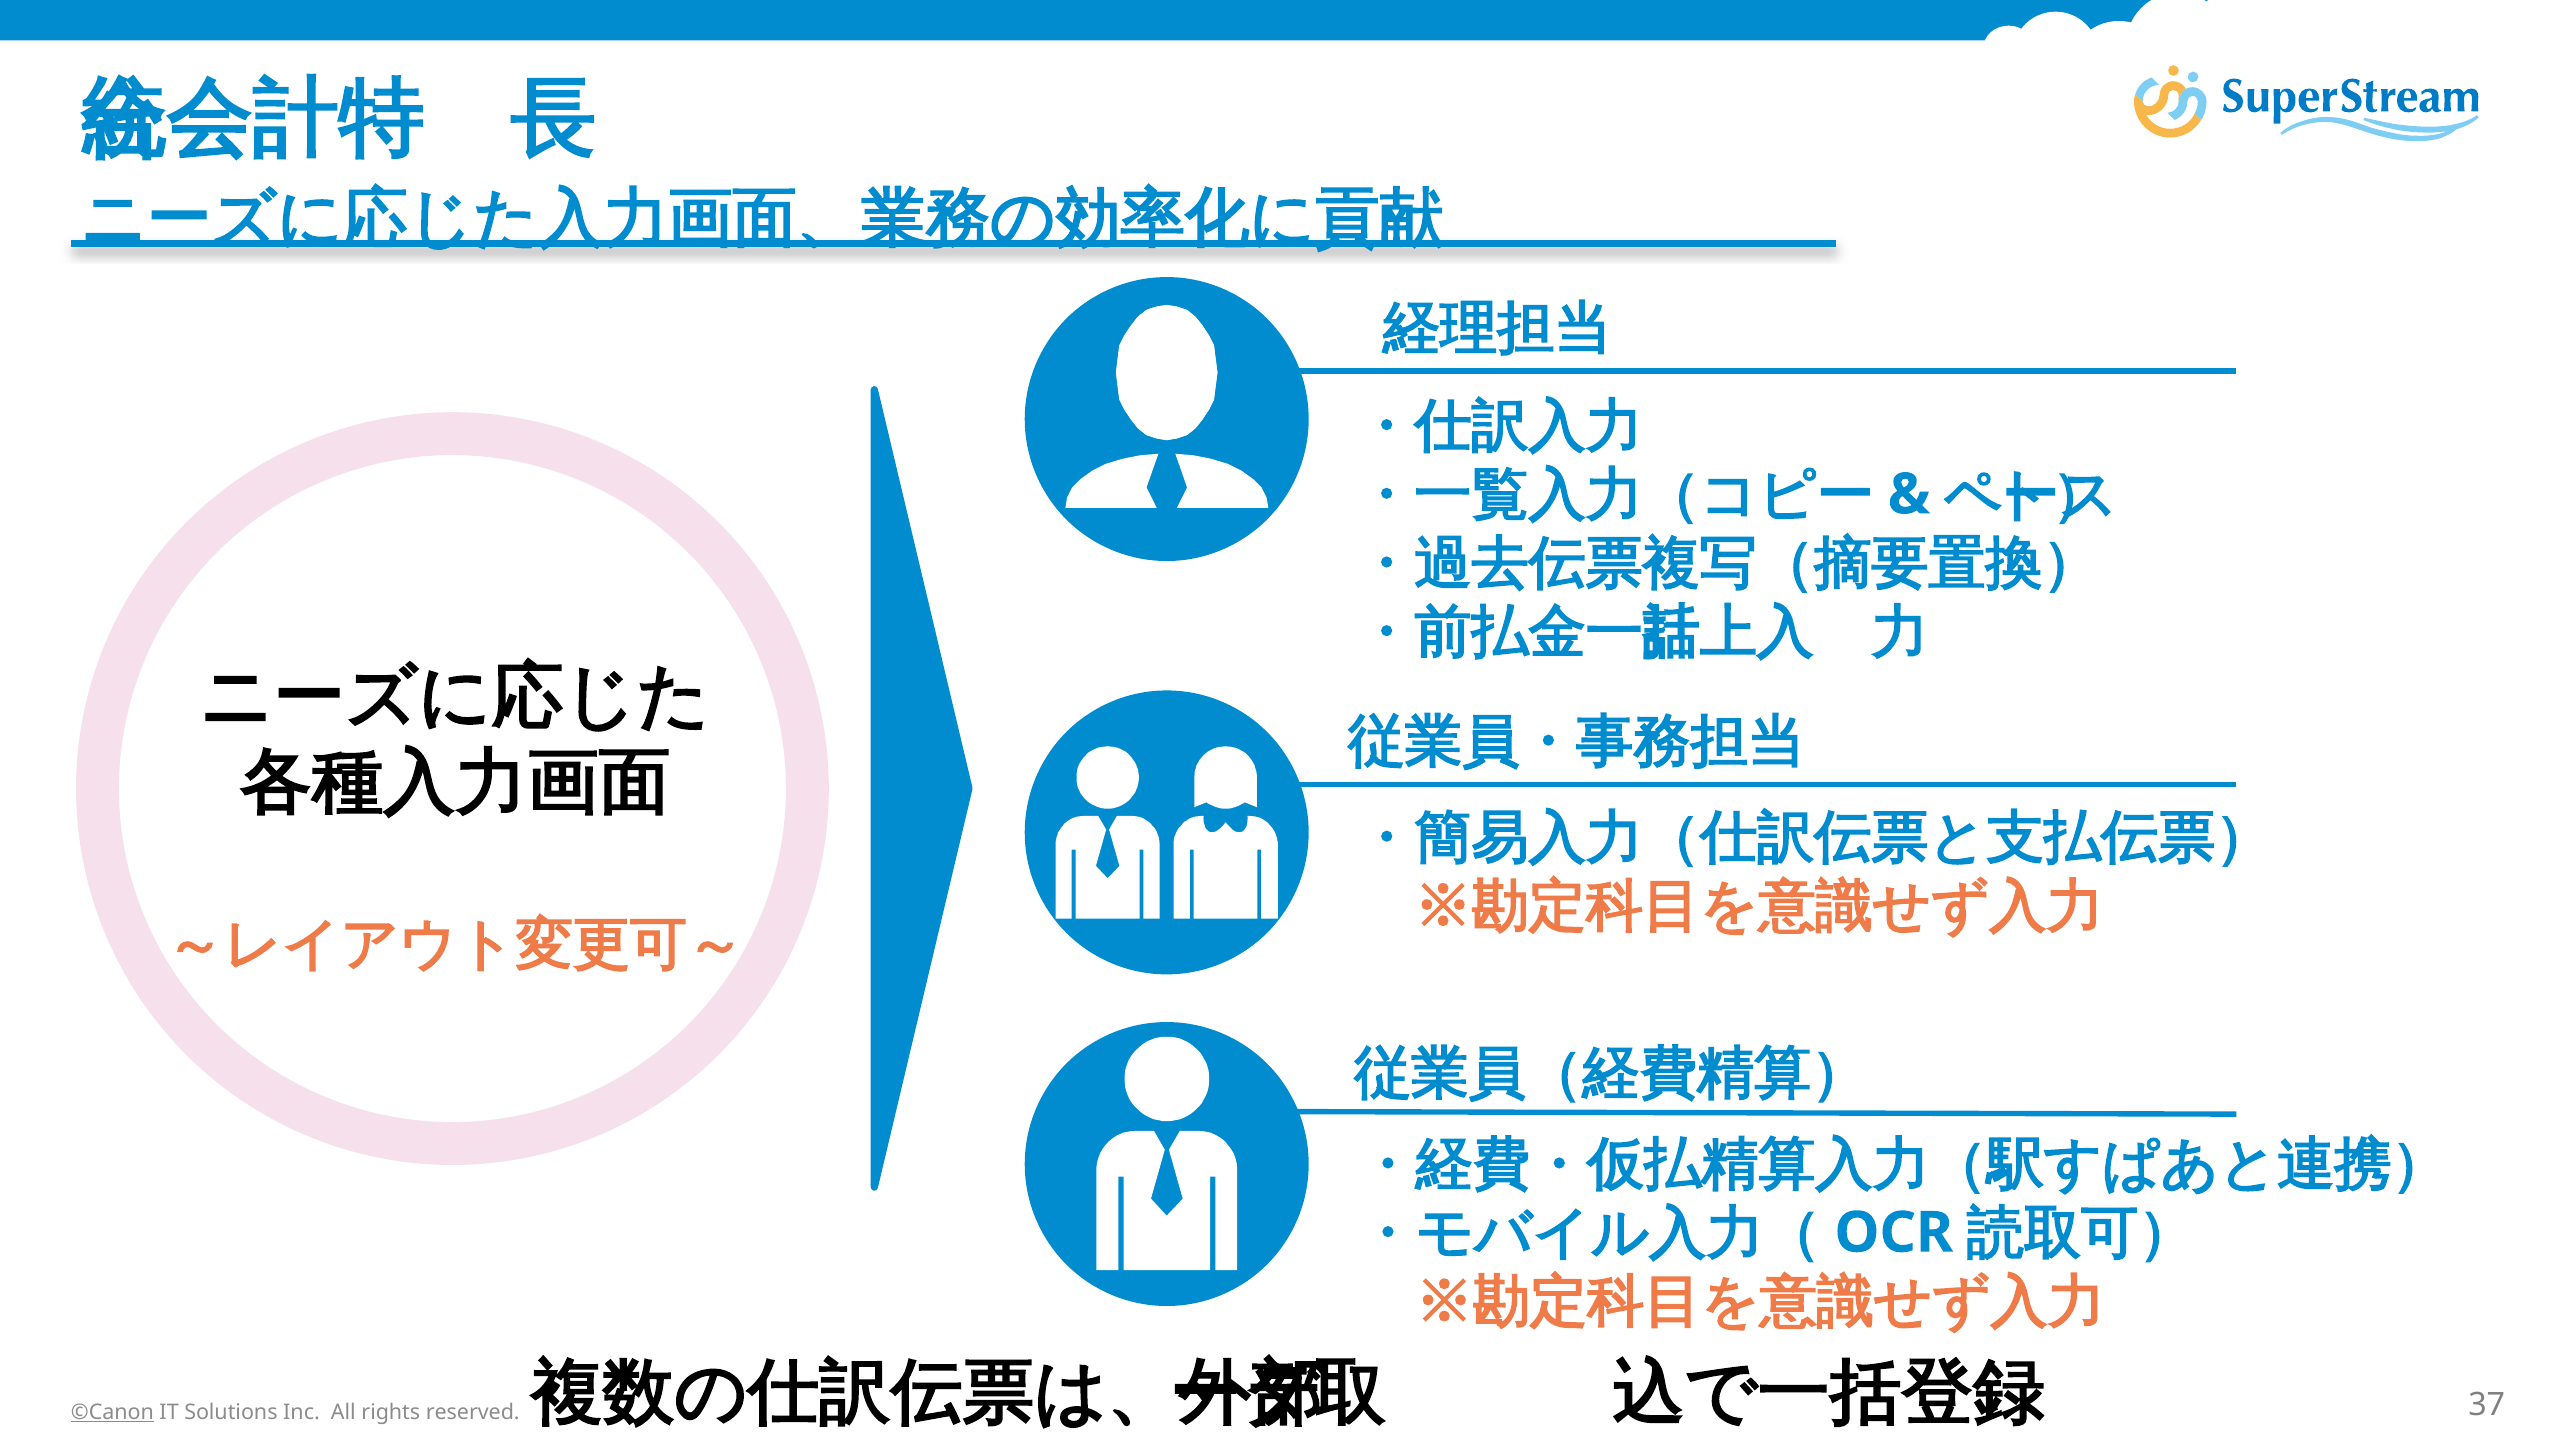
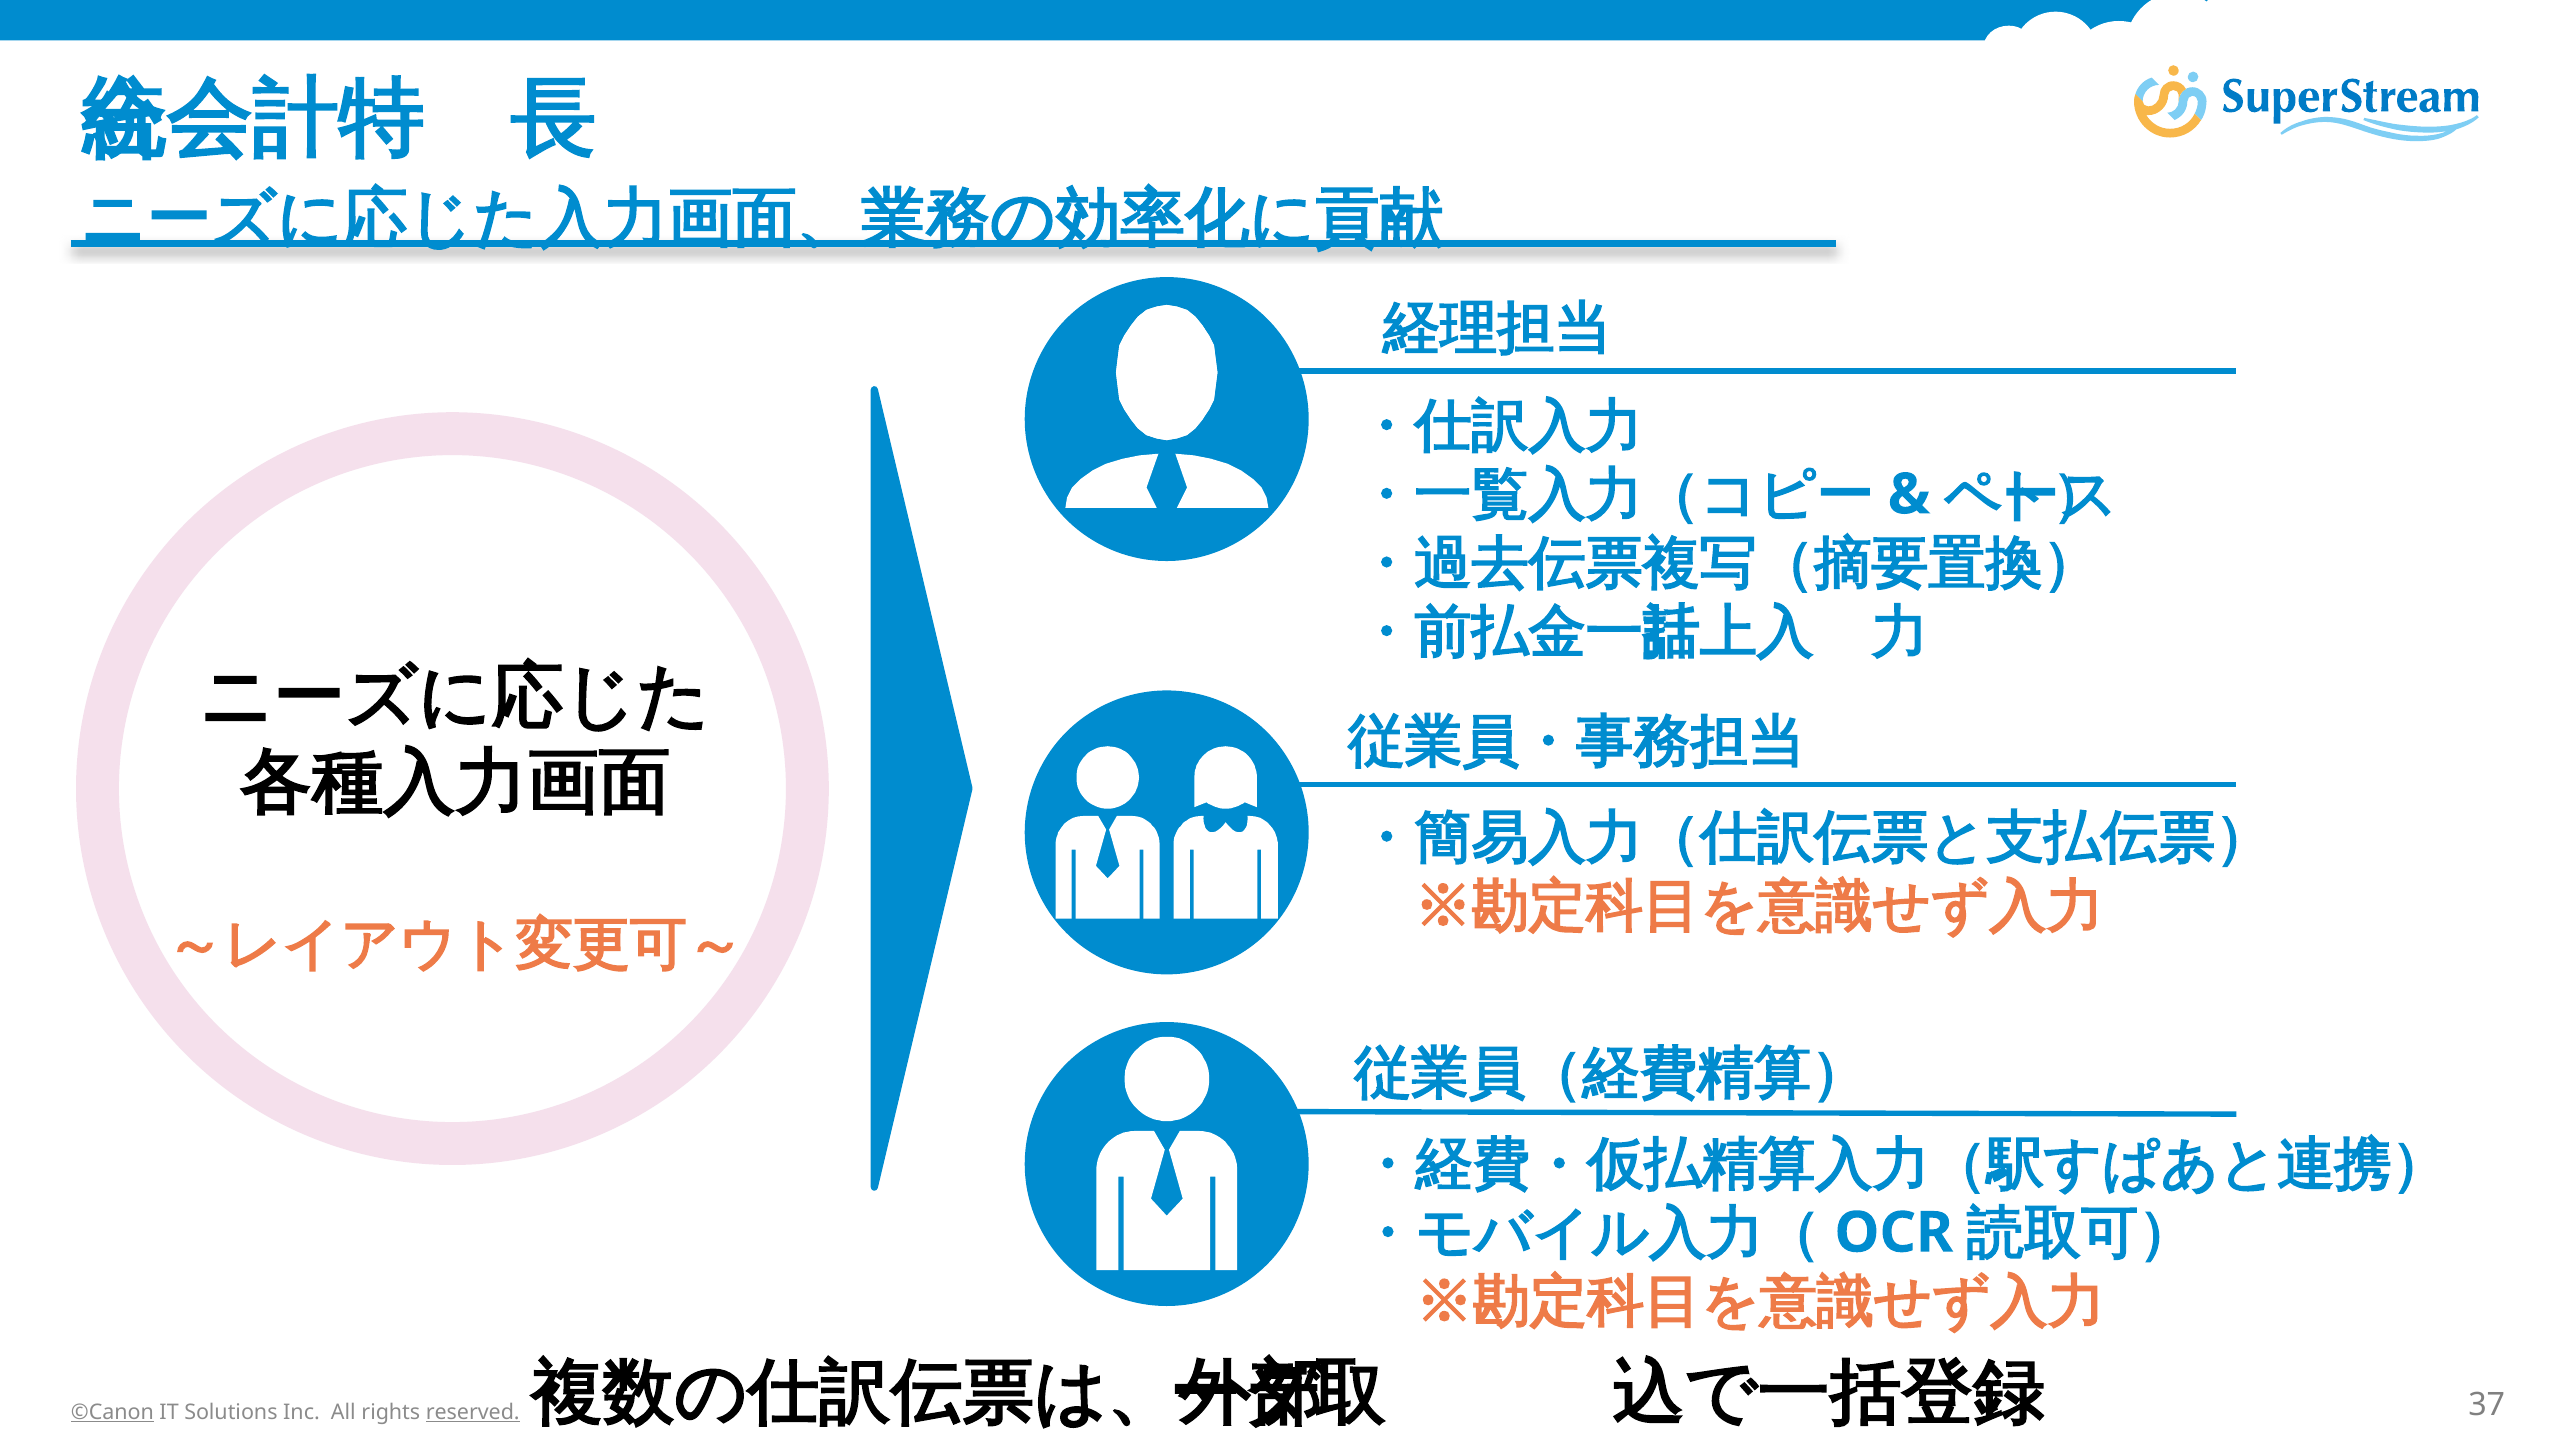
reserved underline: none -> present (473, 1413)
